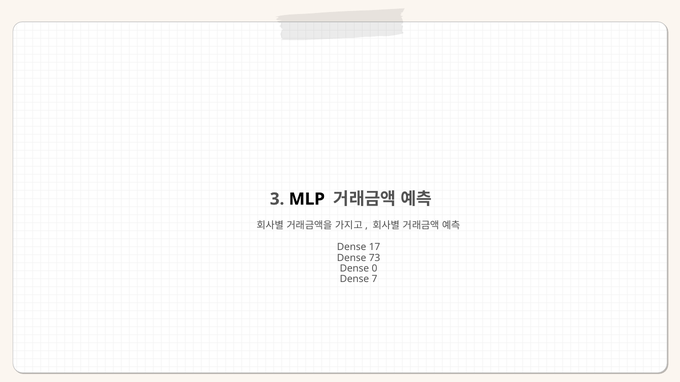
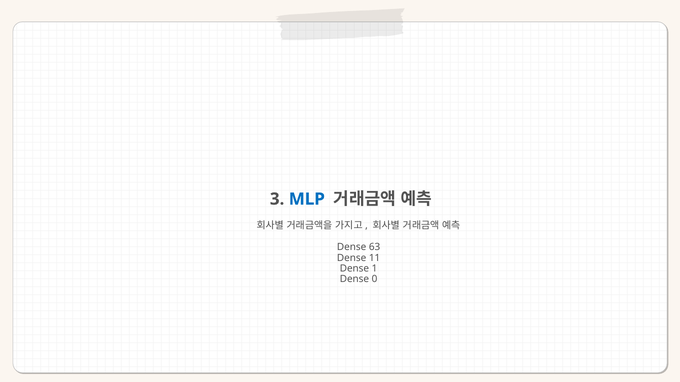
MLP colour: black -> blue (307, 199)
17: 17 -> 63 (375, 247)
73: 73 -> 11 (375, 258)
0: 0 -> 1 (375, 269)
7: 7 -> 0 (375, 280)
